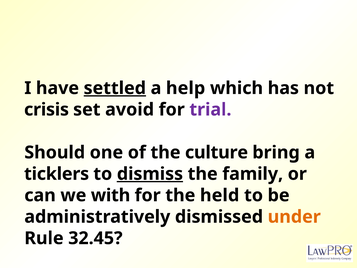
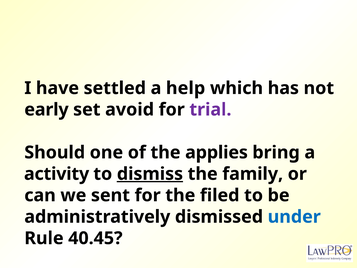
settled underline: present -> none (115, 88)
crisis: crisis -> early (46, 110)
culture: culture -> applies (216, 152)
ticklers: ticklers -> activity (57, 174)
with: with -> sent (110, 195)
held: held -> filed (220, 195)
under colour: orange -> blue (294, 217)
32.45: 32.45 -> 40.45 (95, 238)
